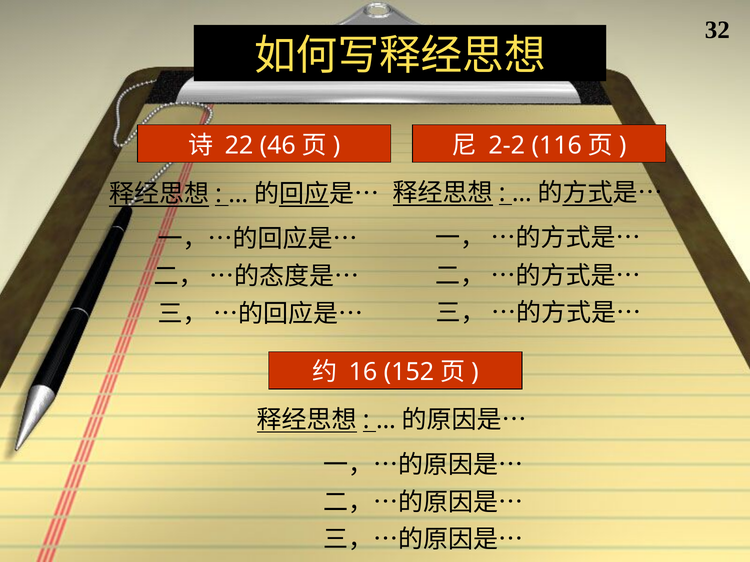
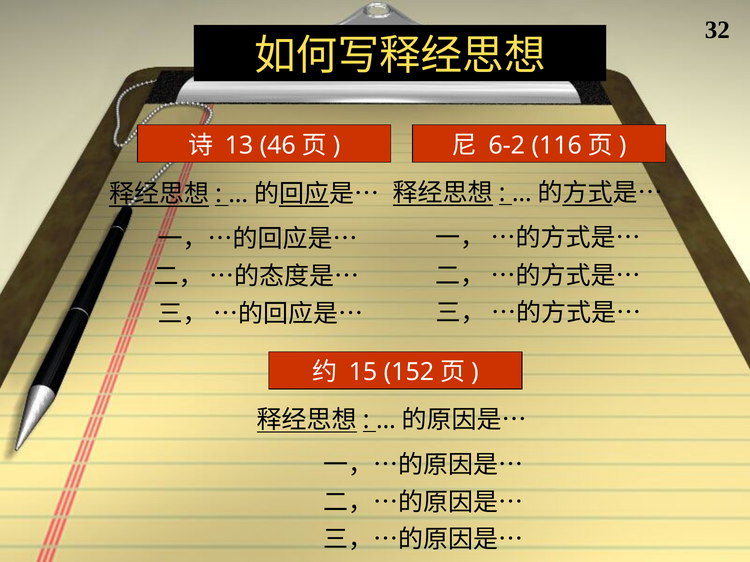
22: 22 -> 13 (239, 145)
2-2: 2-2 -> 6-2 (507, 145)
16: 16 -> 15 (363, 373)
